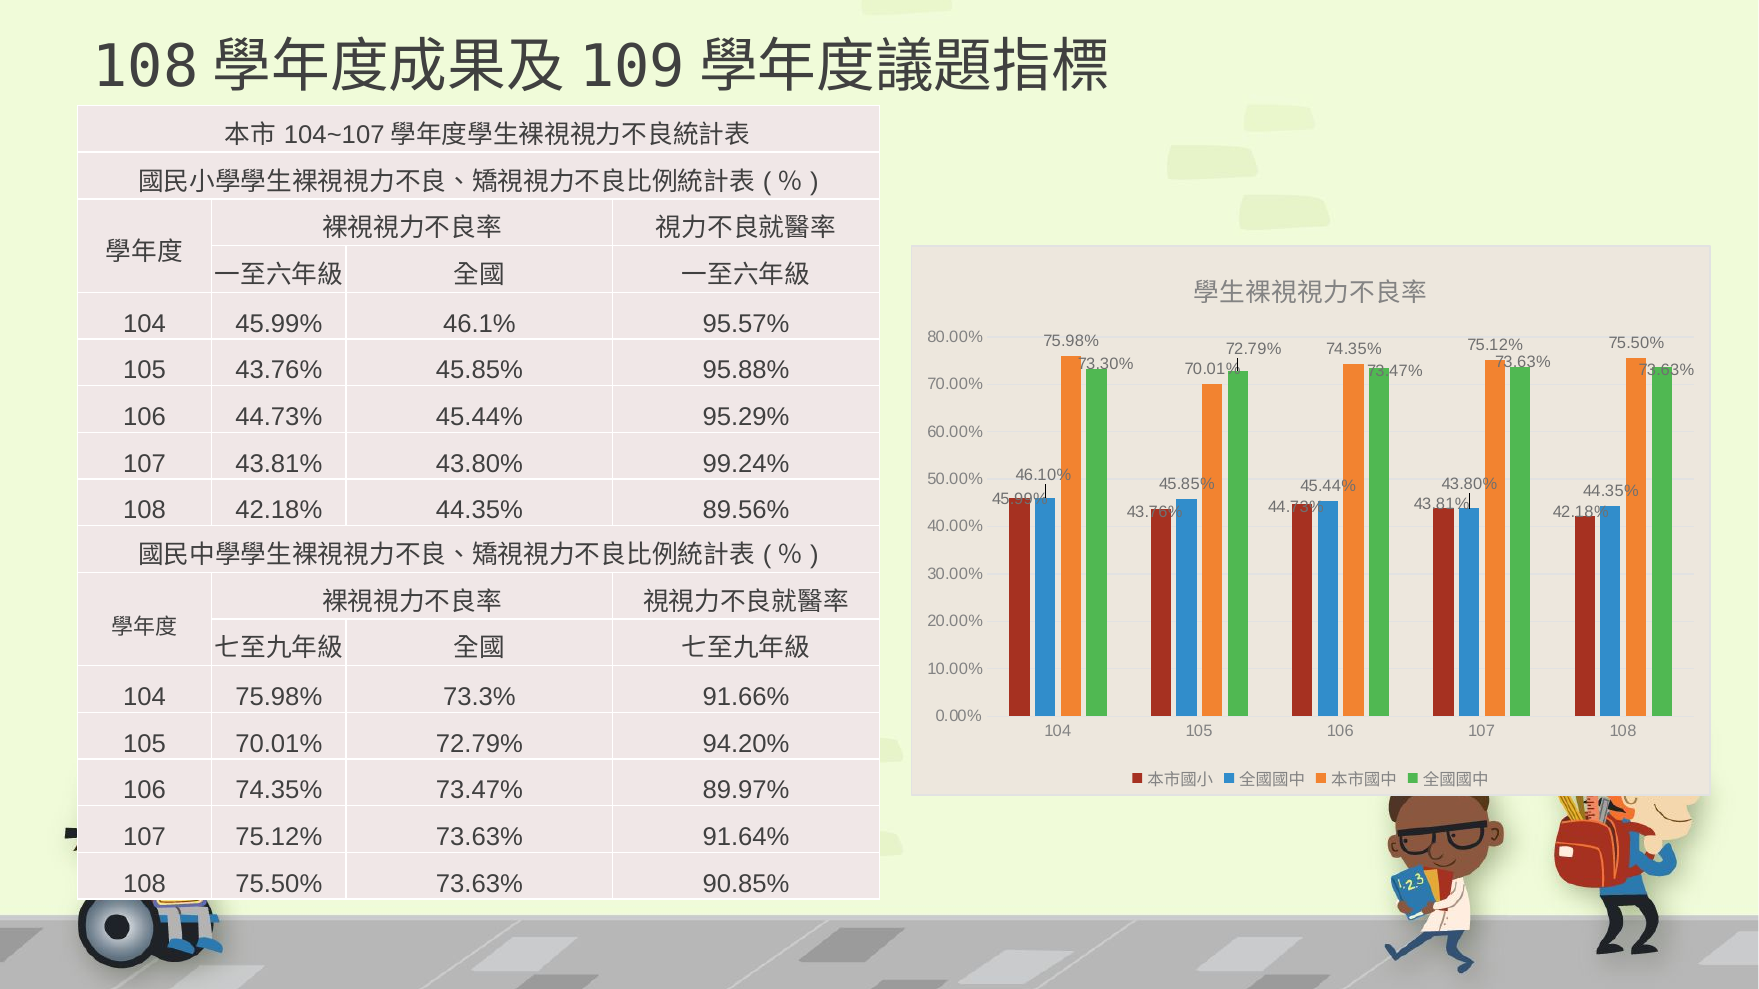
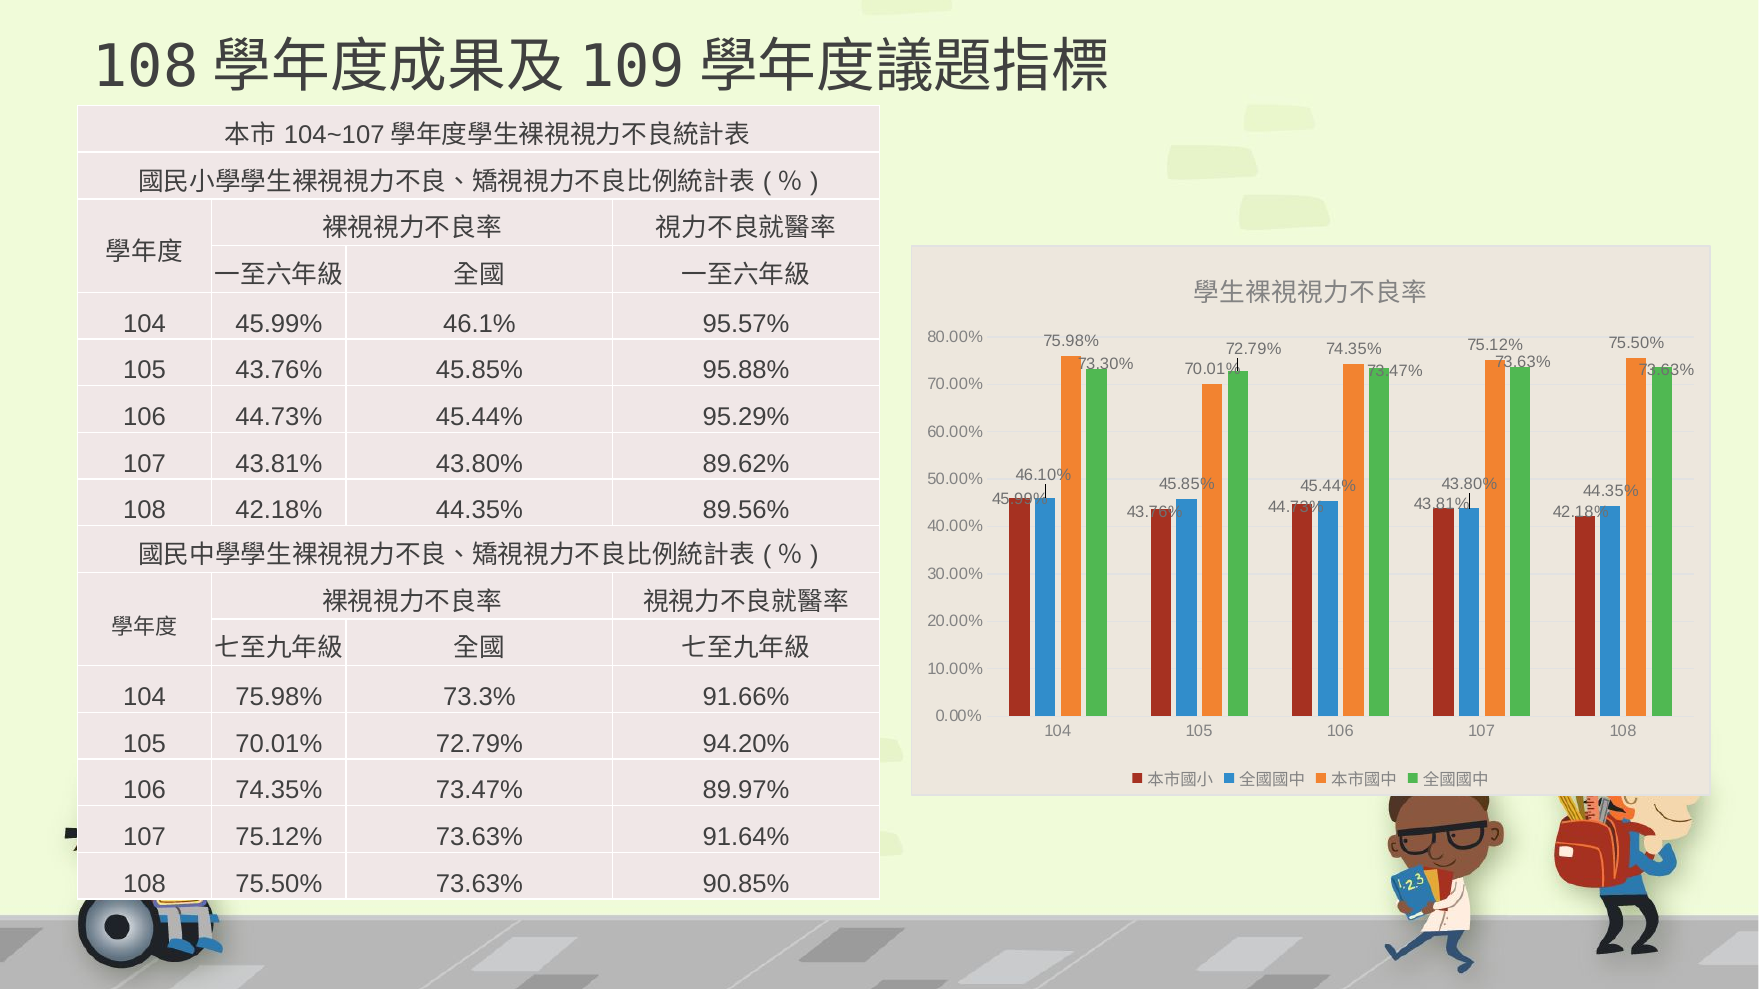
99.24%: 99.24% -> 89.62% (746, 464)
